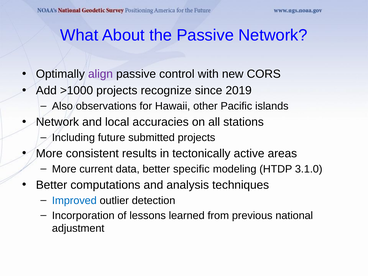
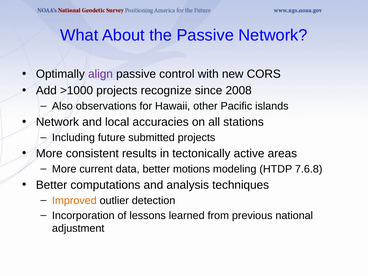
2019: 2019 -> 2008 (239, 91)
specific: specific -> motions (192, 169)
3.1.0: 3.1.0 -> 7.6.8 (309, 169)
Improved colour: blue -> orange (74, 201)
